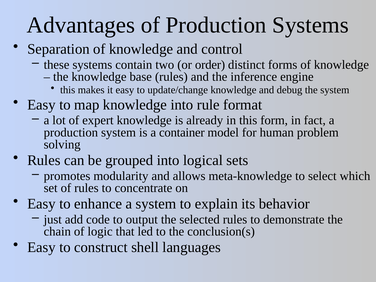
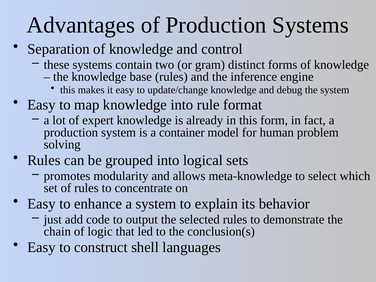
order: order -> gram (210, 65)
